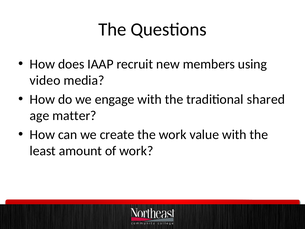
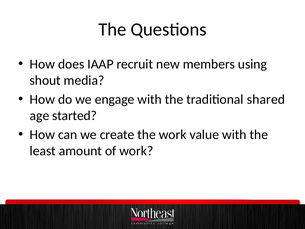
video: video -> shout (45, 80)
matter: matter -> started (74, 116)
